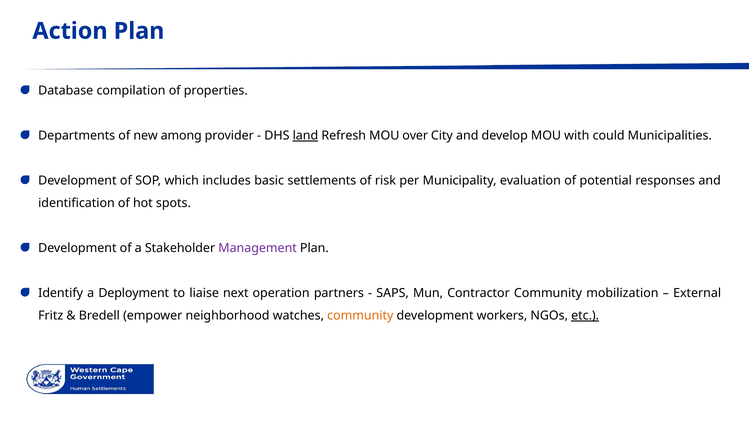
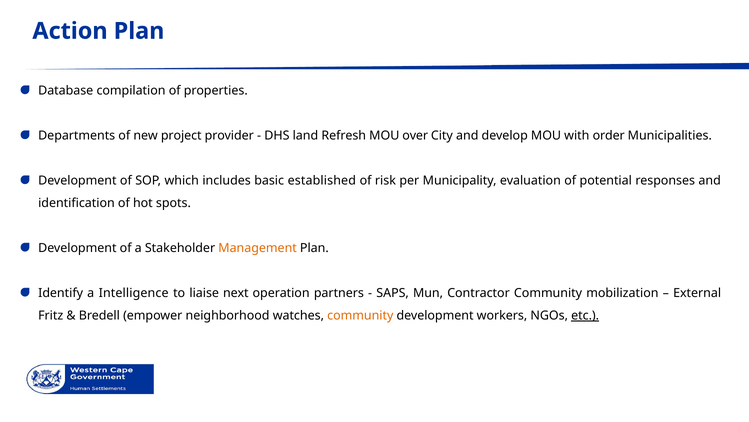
among: among -> project (181, 135)
land underline: present -> none (305, 135)
could: could -> order (609, 135)
settlements: settlements -> established (322, 180)
Management colour: purple -> orange (258, 248)
Deployment: Deployment -> Intelligence (134, 293)
